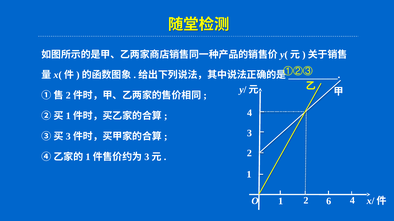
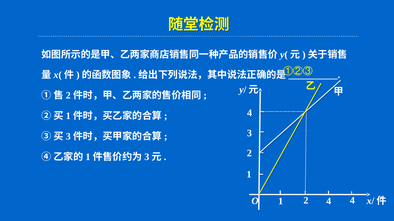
6: 6 -> 4 (329, 202)
